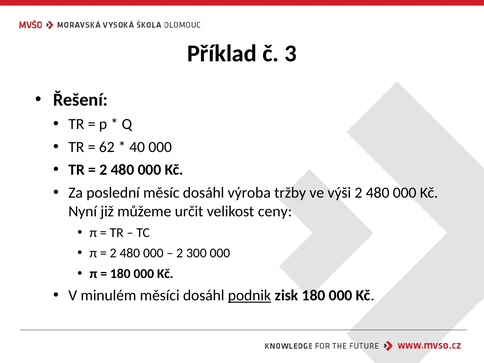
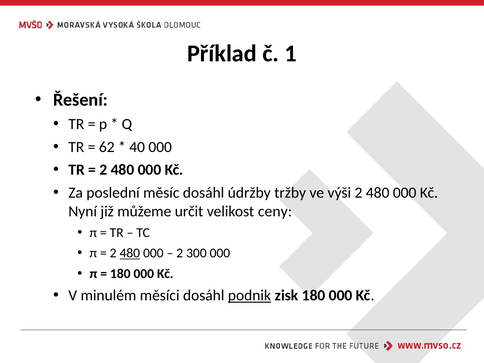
3: 3 -> 1 (291, 53)
výroba: výroba -> údržby (249, 193)
480 underline: none -> present (130, 253)
